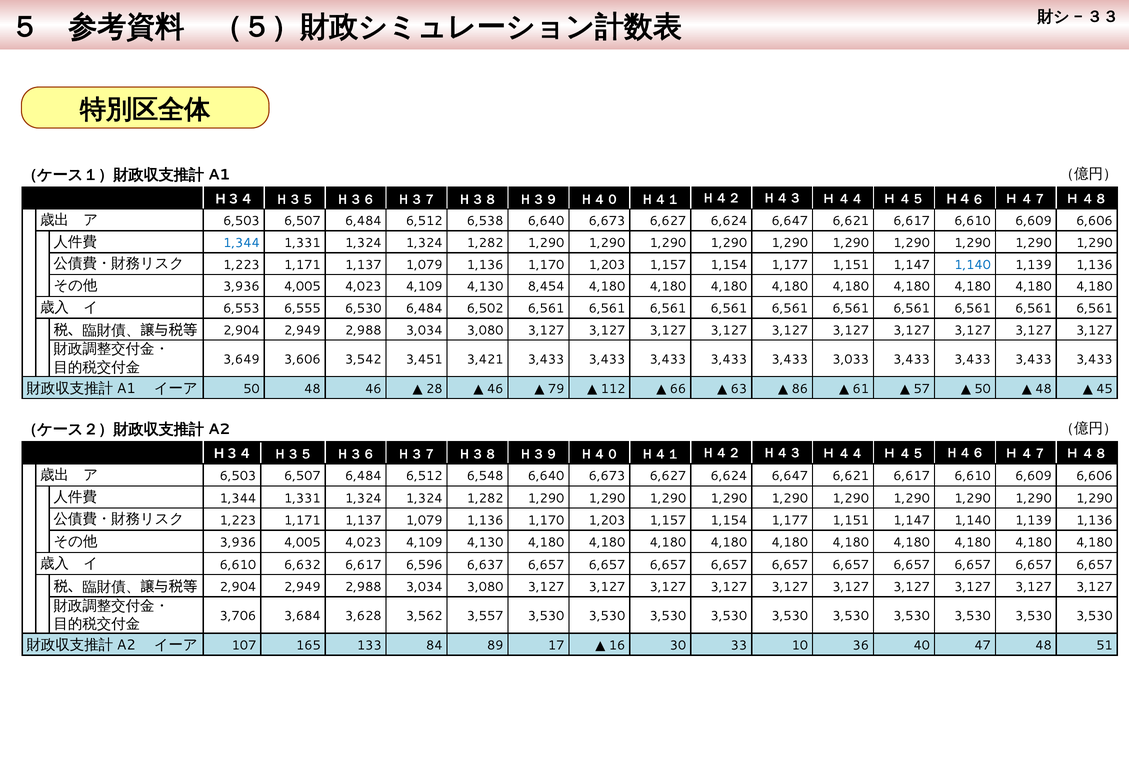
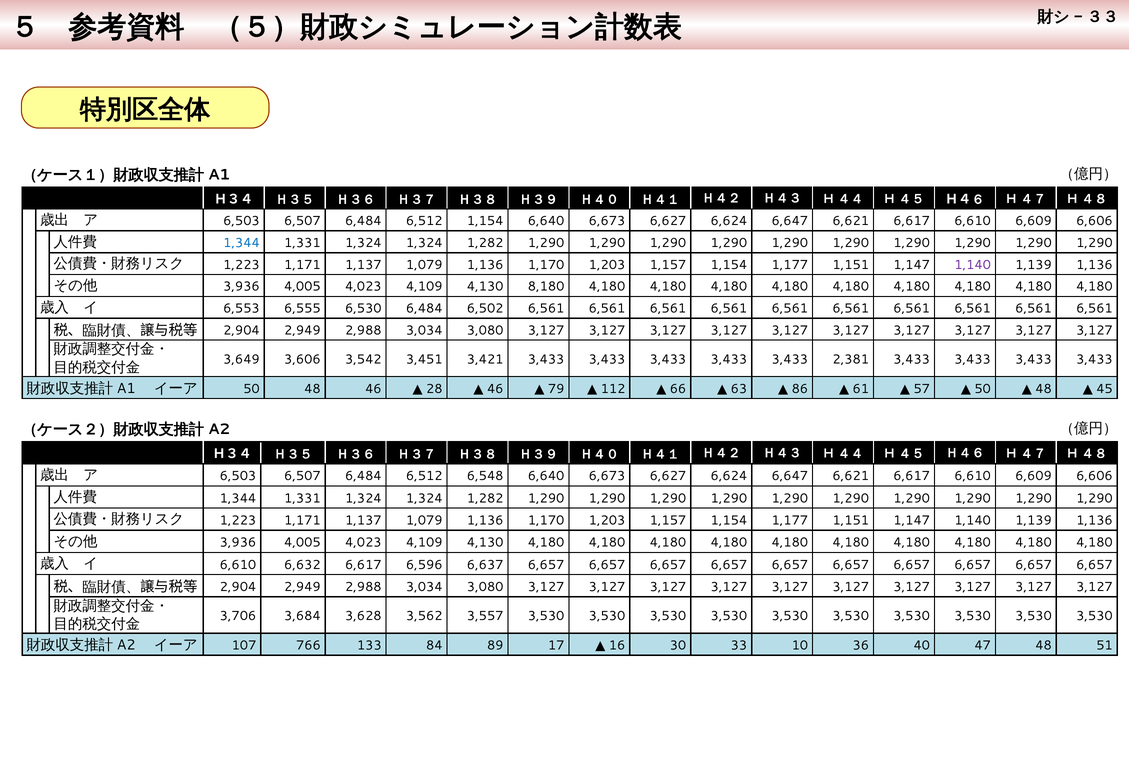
6,512 6,538: 6,538 -> 1,154 (485, 221)
1,140 colour: blue -> purple (973, 265)
8,454: 8,454 -> 8,180 (546, 287)
3,033: 3,033 -> 2,381 (851, 360)
165: 165 -> 766 (308, 646)
